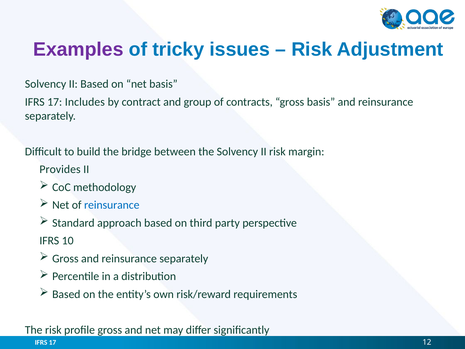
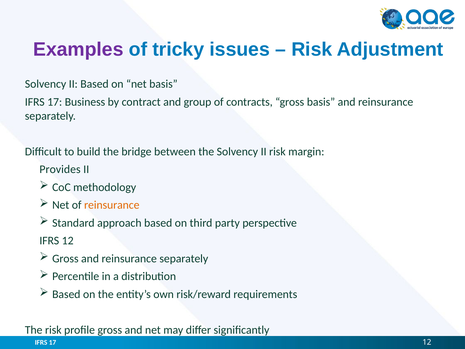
Includes: Includes -> Business (85, 102)
reinsurance colour: blue -> orange (112, 205)
IFRS 10: 10 -> 12 (68, 241)
